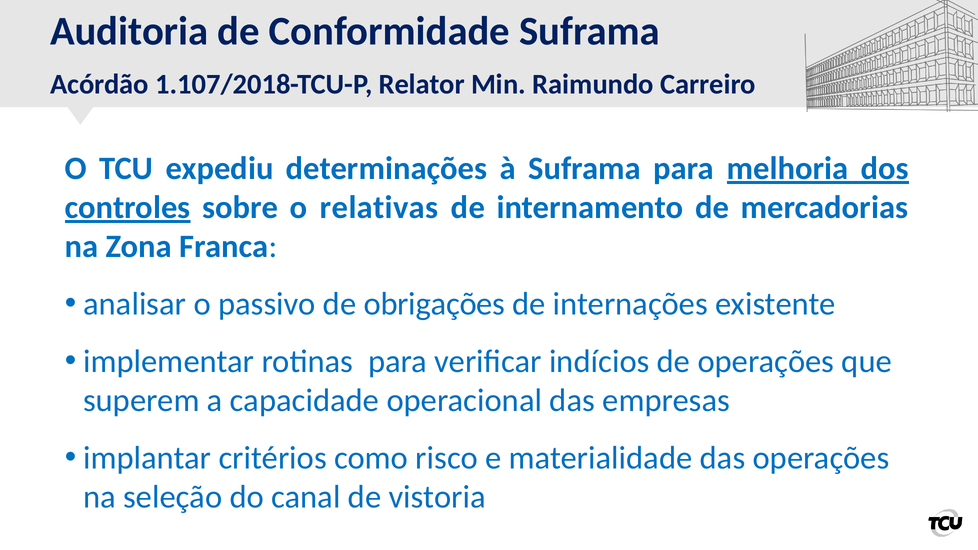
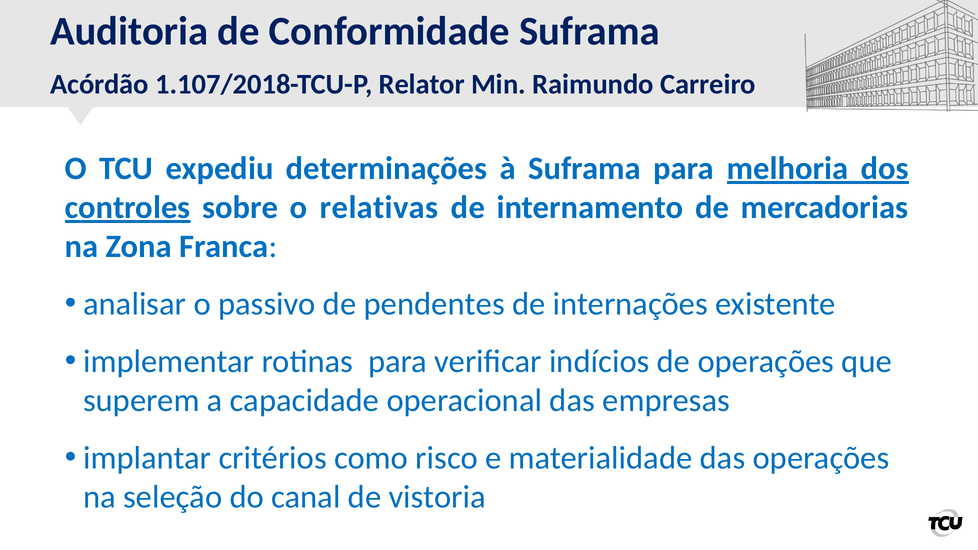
obrigações: obrigações -> pendentes (434, 304)
